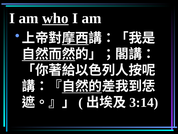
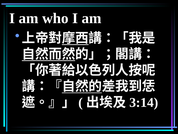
who underline: present -> none (55, 18)
